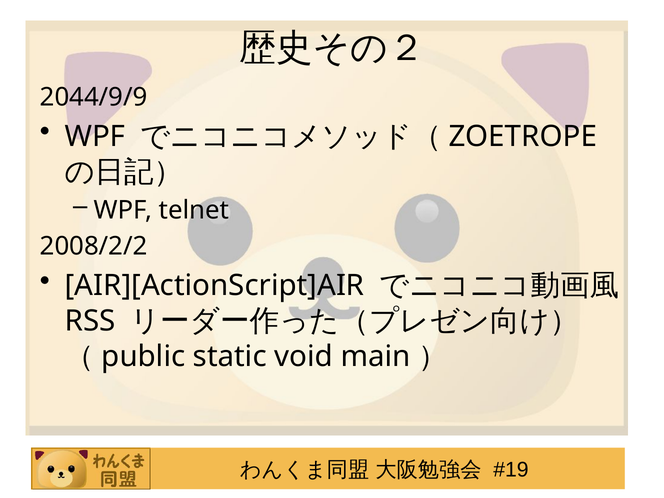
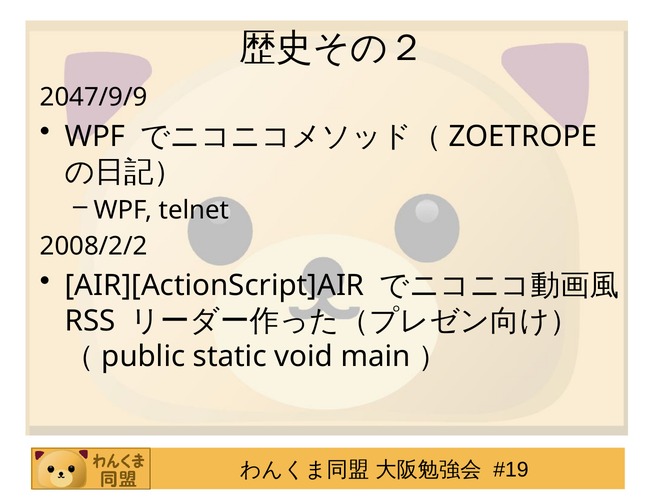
2044/9/9: 2044/9/9 -> 2047/9/9 (94, 97)
